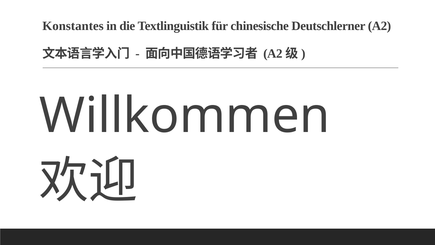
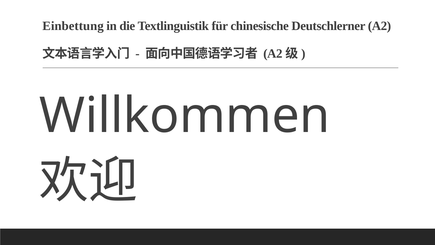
Konstantes: Konstantes -> Einbettung (73, 26)
